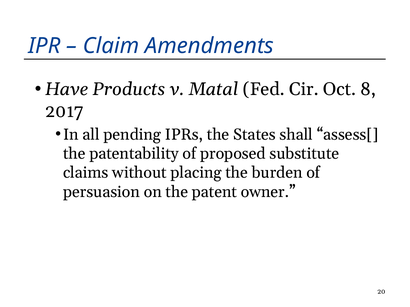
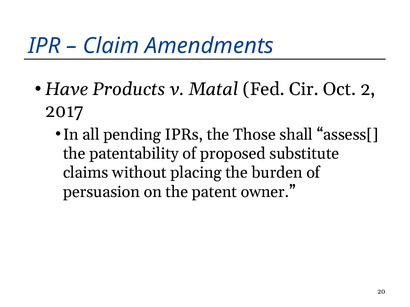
8: 8 -> 2 (368, 89)
States: States -> Those (254, 135)
